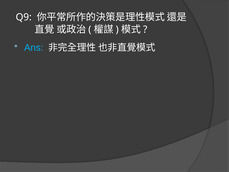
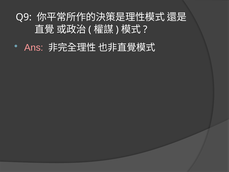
Ans colour: light blue -> pink (34, 48)
